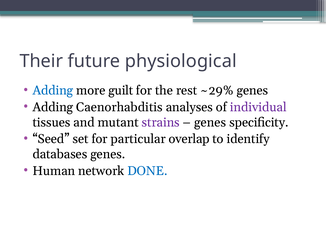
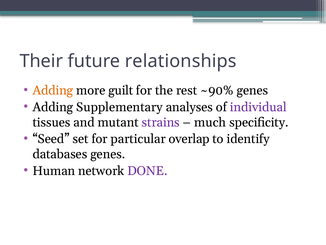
physiological: physiological -> relationships (181, 61)
Adding colour: blue -> orange (53, 90)
~29%: ~29% -> ~90% (217, 90)
Caenorhabditis: Caenorhabditis -> Supplementary (119, 107)
genes: genes -> much (210, 122)
DONE colour: blue -> purple (147, 170)
